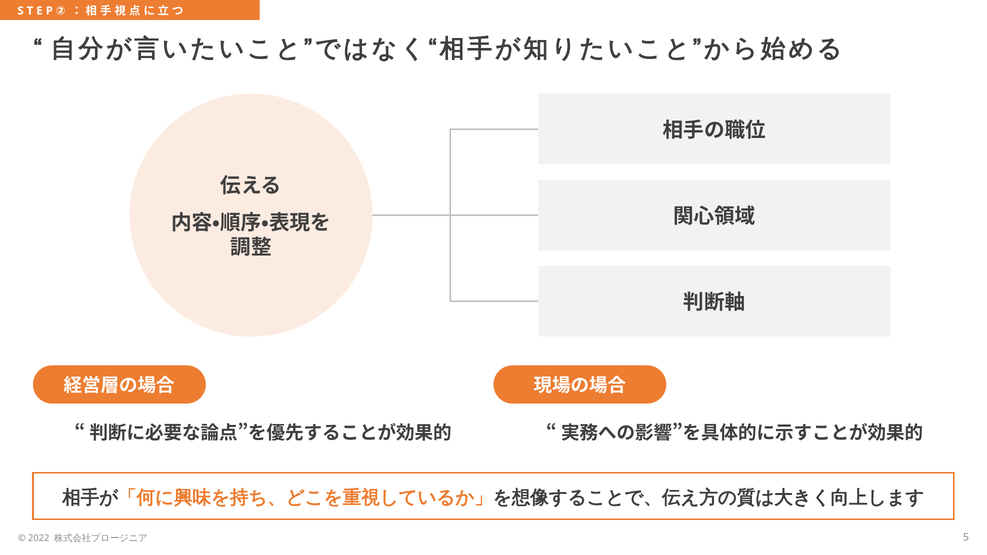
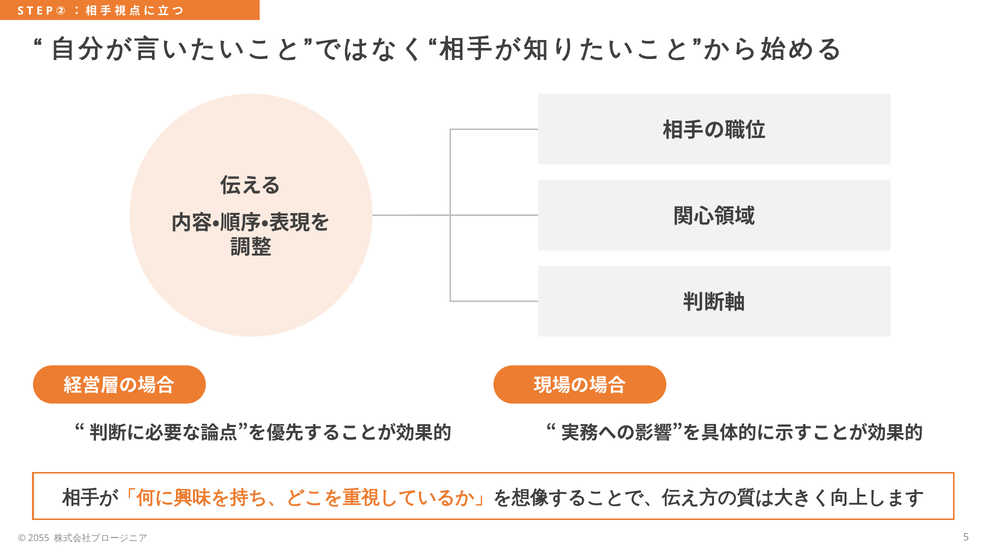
2022: 2022 -> 2055 (39, 538)
